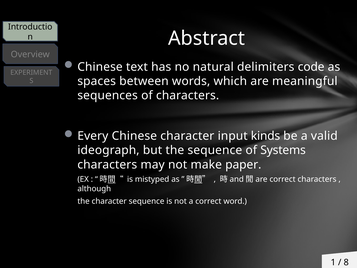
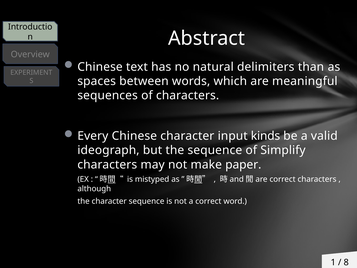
code: code -> than (311, 67)
Systems: Systems -> Simplify (283, 150)
